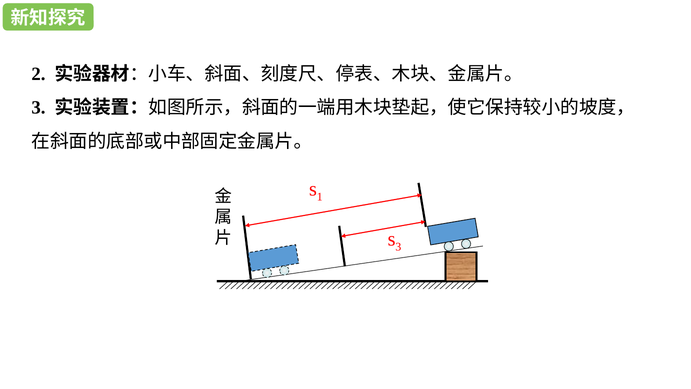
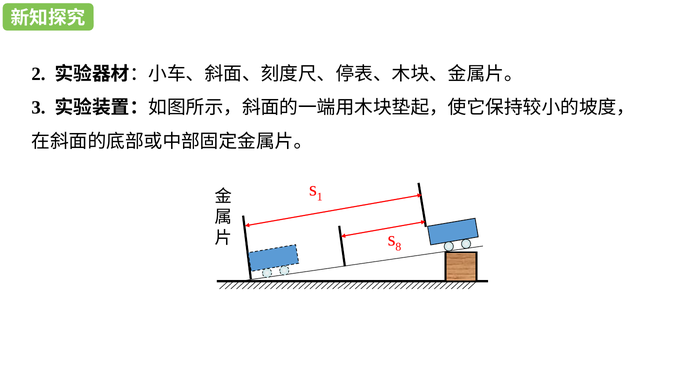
3: 3 -> 8 (398, 247)
